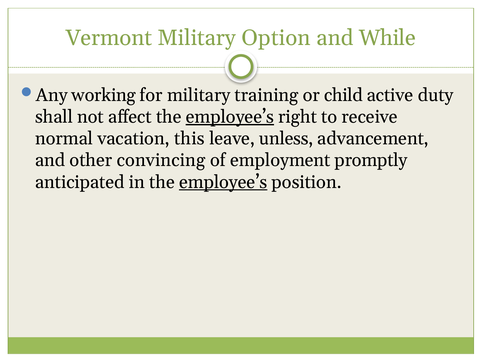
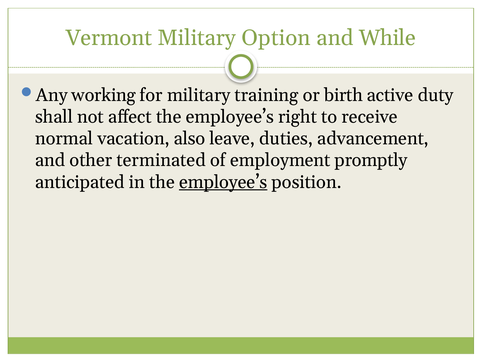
child: child -> birth (343, 95)
employee’s underline: present -> none (230, 117)
this: this -> also (190, 138)
unless: unless -> duties (286, 138)
convincing: convincing -> terminated (161, 160)
